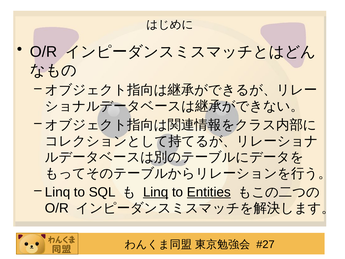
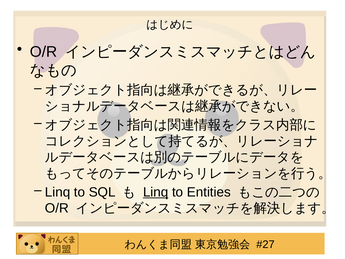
Entities underline: present -> none (209, 192)
